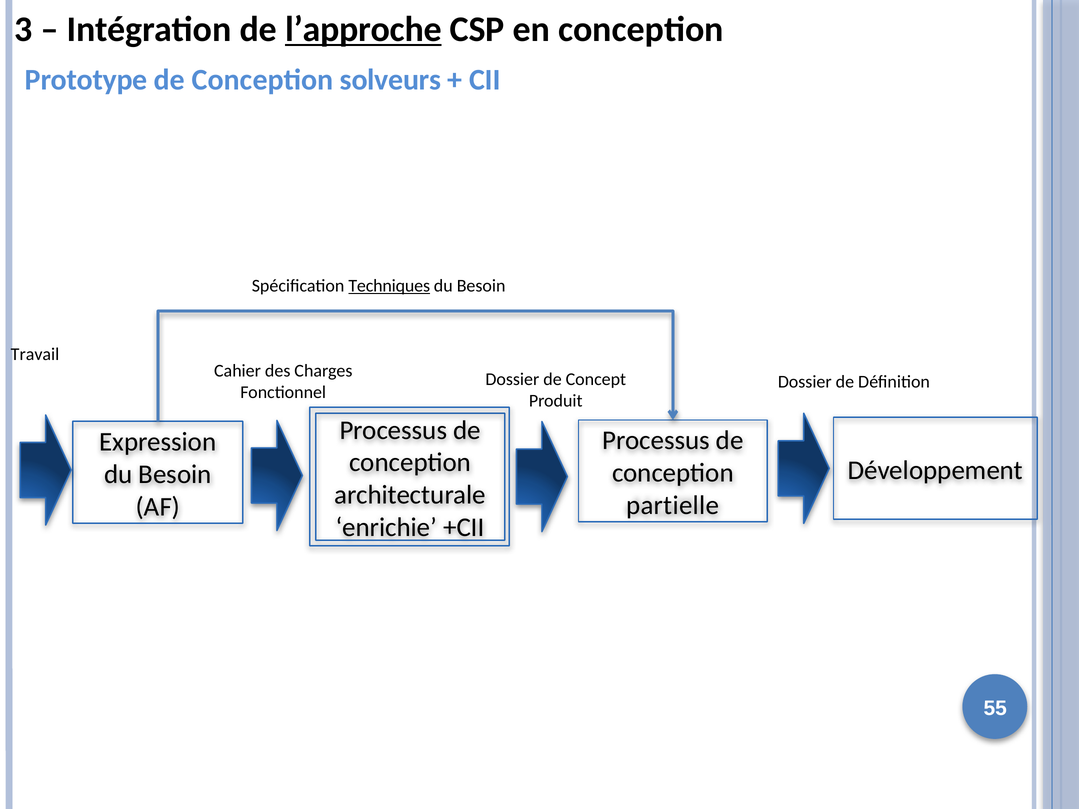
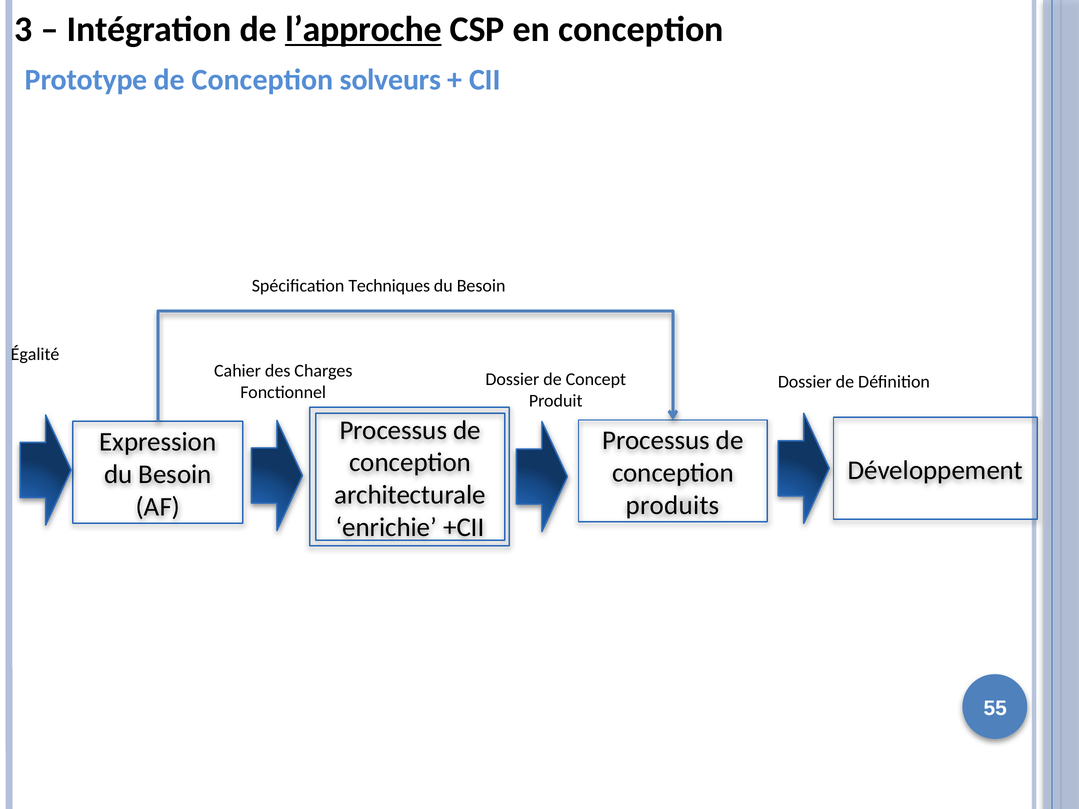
Techniques underline: present -> none (389, 286)
Travail: Travail -> Égalité (35, 355)
partielle: partielle -> produits (673, 505)
